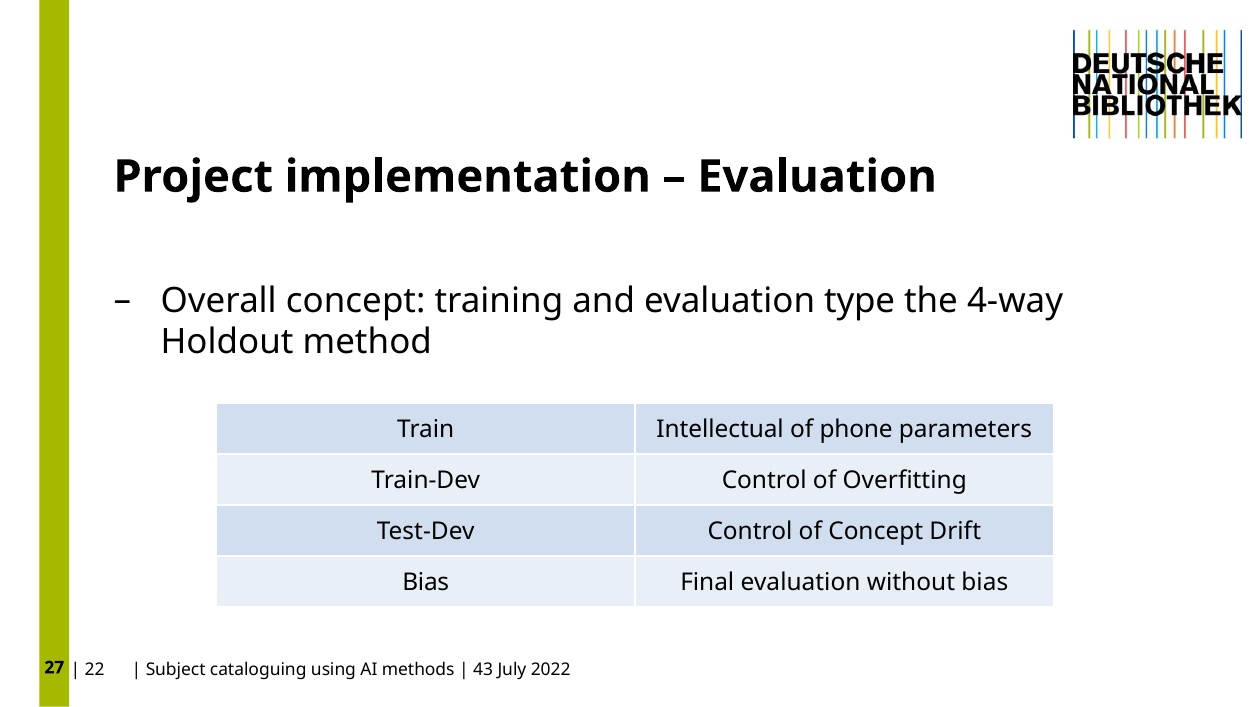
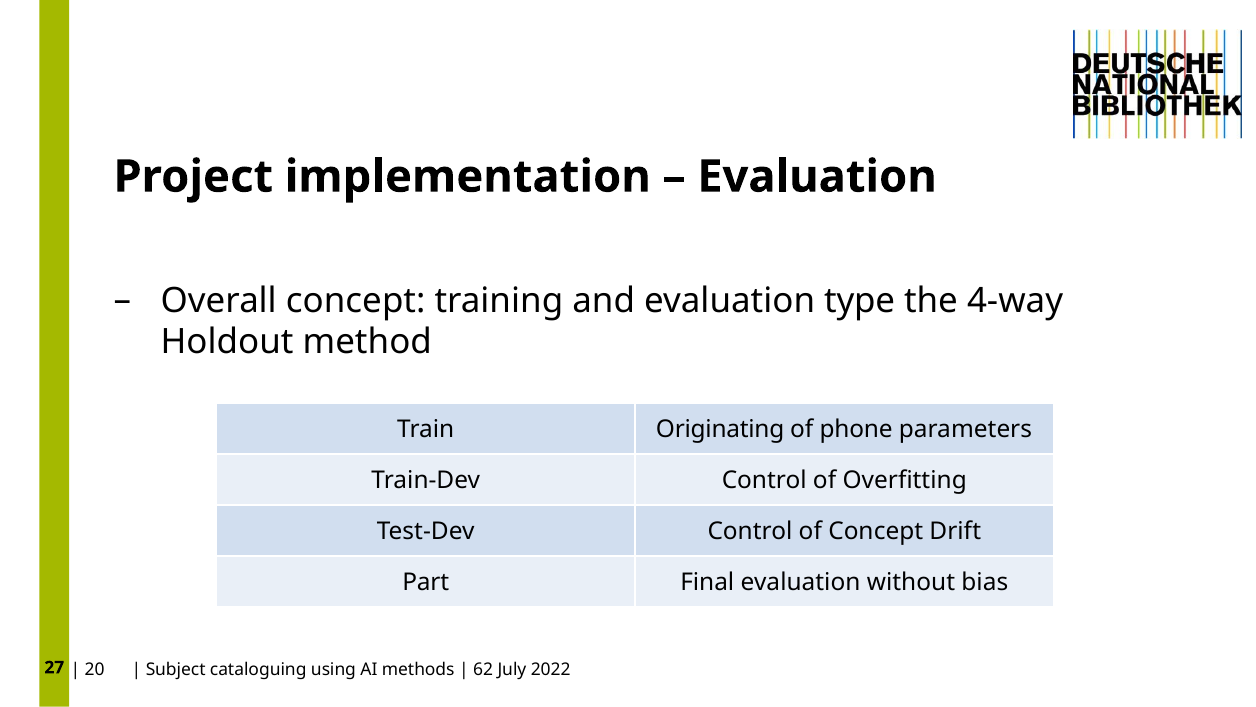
Intellectual: Intellectual -> Originating (720, 430)
Bias: Bias -> Part (426, 582)
22: 22 -> 20 (95, 669)
43: 43 -> 62 (483, 669)
